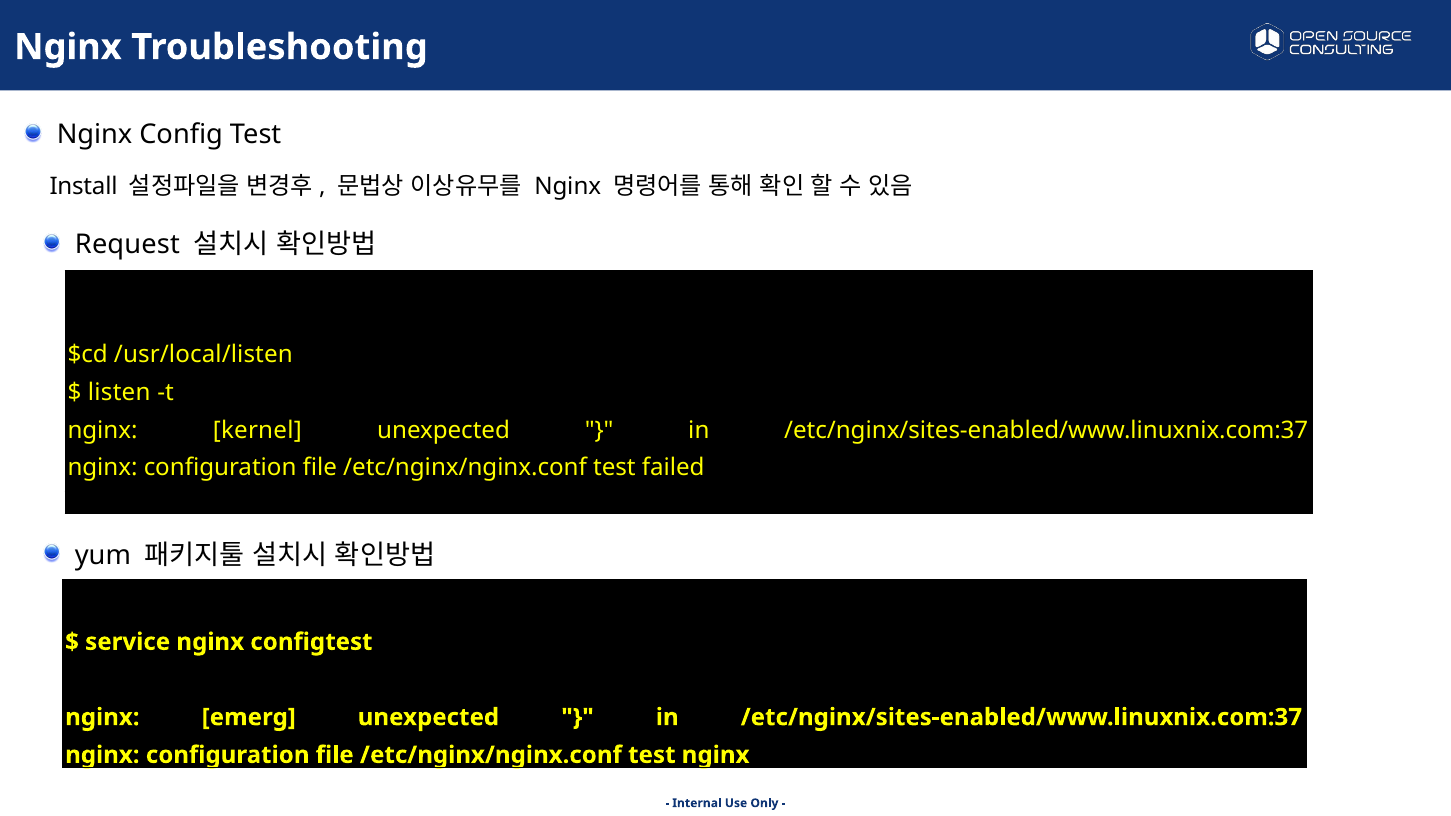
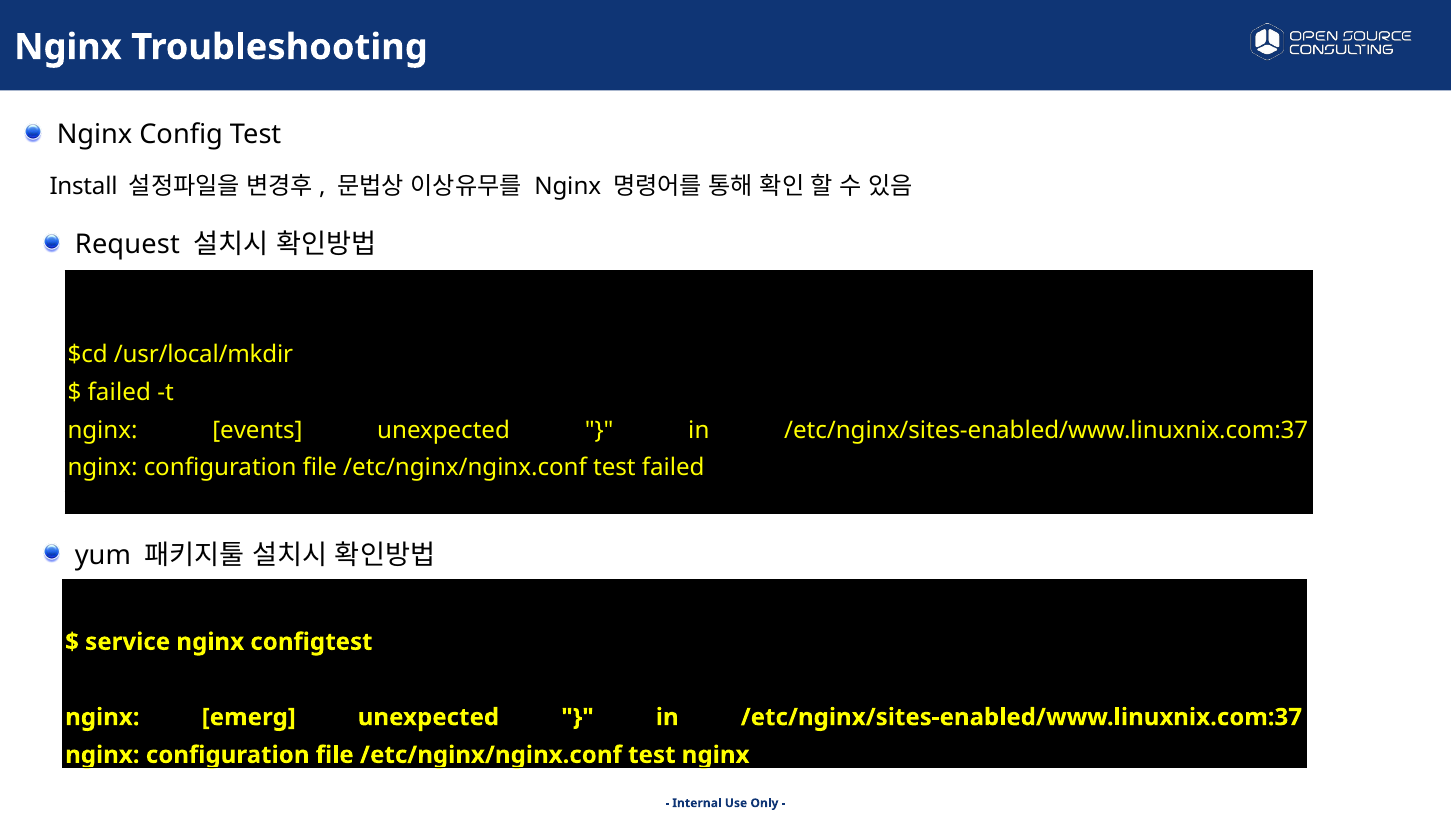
/usr/local/listen: /usr/local/listen -> /usr/local/mkdir (204, 355)
listen: listen -> failed (119, 393)
kernel: kernel -> events (257, 430)
